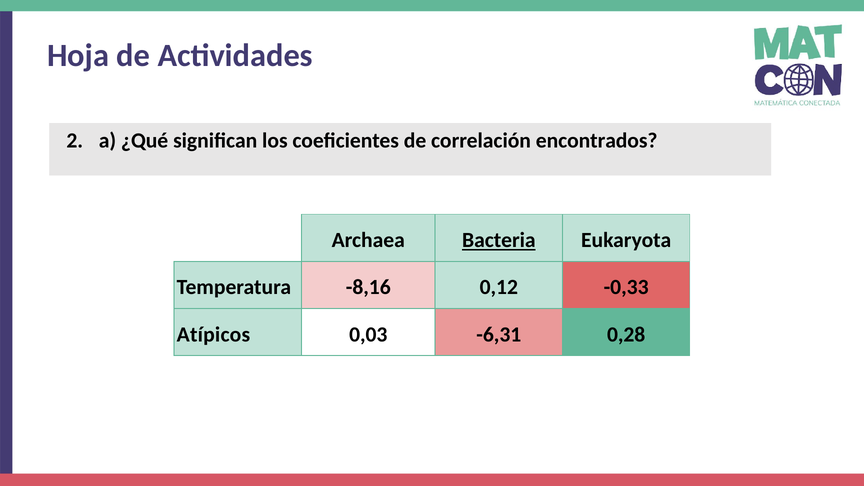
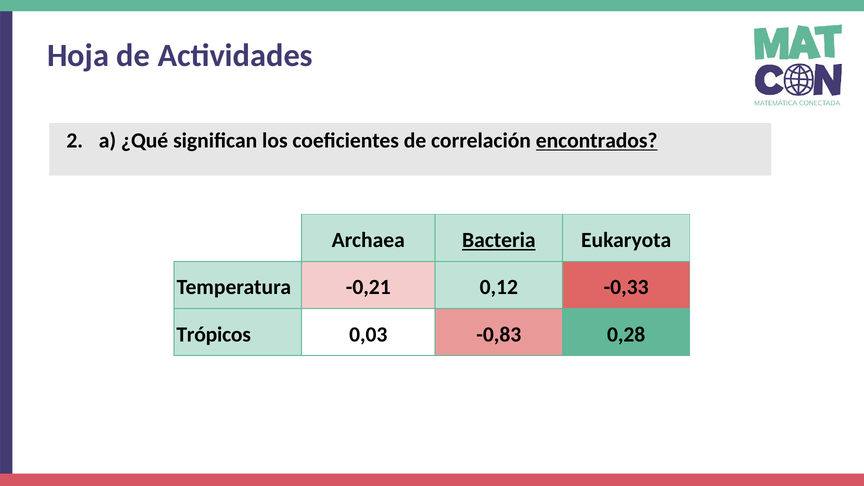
encontrados underline: none -> present (597, 141)
-8,16: -8,16 -> -0,21 (368, 287)
Atípicos: Atípicos -> Trópicos (214, 334)
-6,31: -6,31 -> -0,83 (499, 334)
